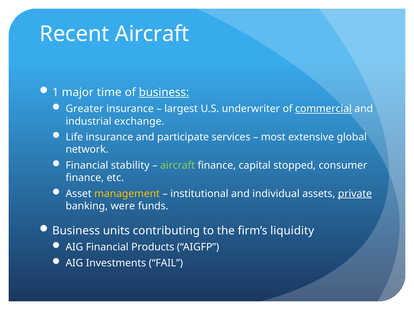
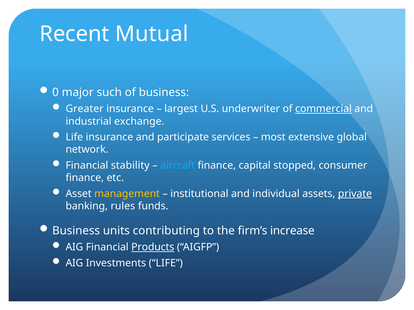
Recent Aircraft: Aircraft -> Mutual (152, 34)
1: 1 -> 0 (56, 93)
time: time -> such (109, 93)
business underline: present -> none (164, 93)
aircraft colour: light green -> light blue (178, 166)
were: were -> rules (123, 206)
liquidity: liquidity -> increase (292, 231)
Products underline: none -> present (153, 248)
Investments FAIL: FAIL -> LIFE (166, 263)
